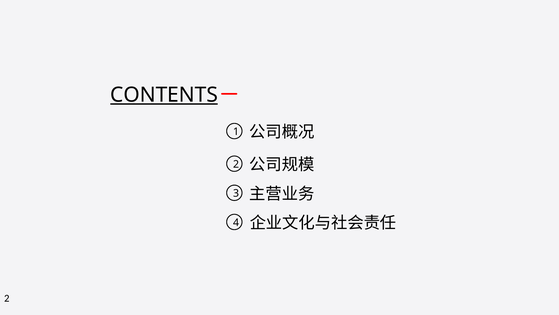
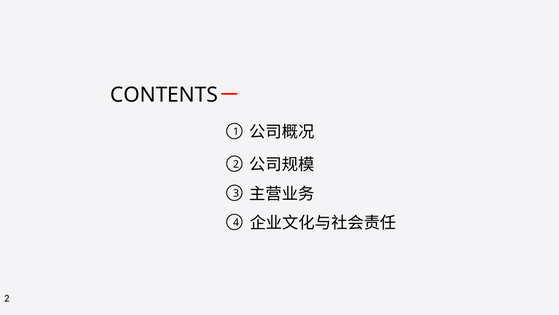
CONTENTS underline: present -> none (164, 95)
